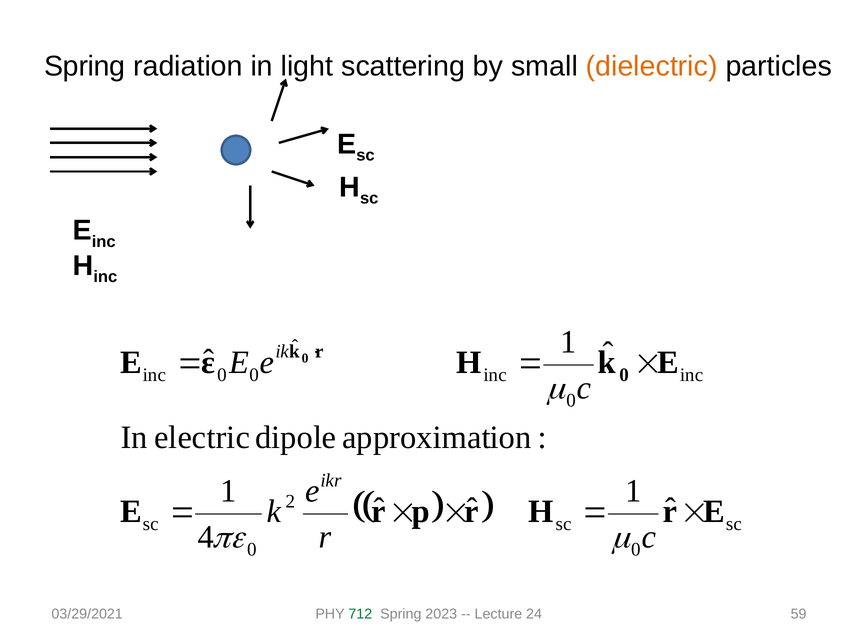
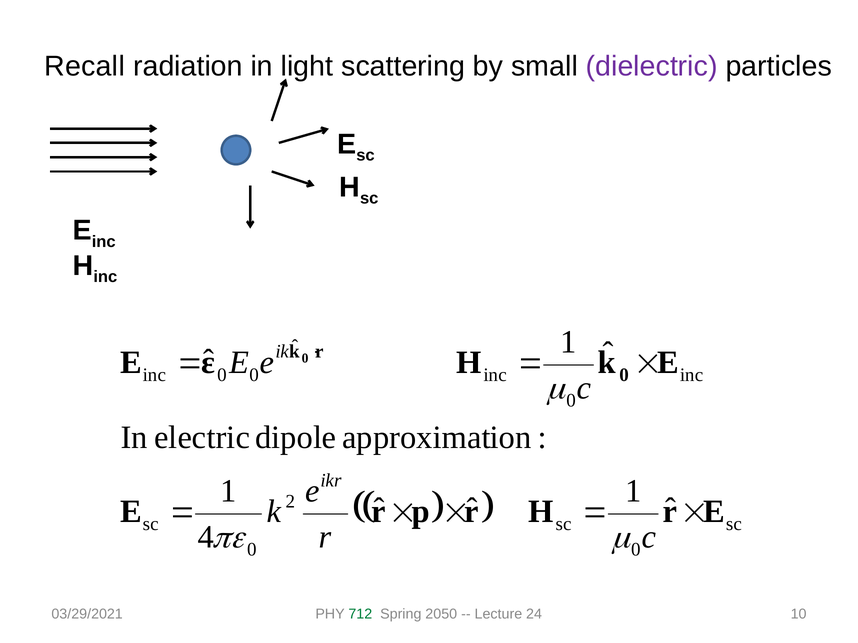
Spring: Spring -> Recall (85, 66)
dielectric colour: orange -> purple (652, 66)
2023: 2023 -> 2050 (441, 615)
59: 59 -> 10 (799, 615)
